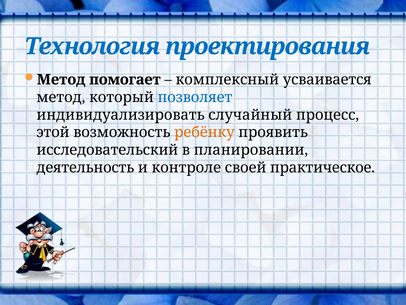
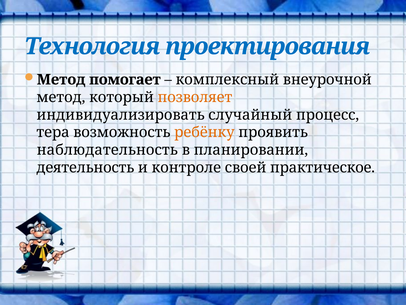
усваивается: усваивается -> внеурочной (327, 79)
позволяет colour: blue -> orange (195, 97)
этой: этой -> тера (53, 132)
исследовательский: исследовательский -> наблюдательность (107, 150)
